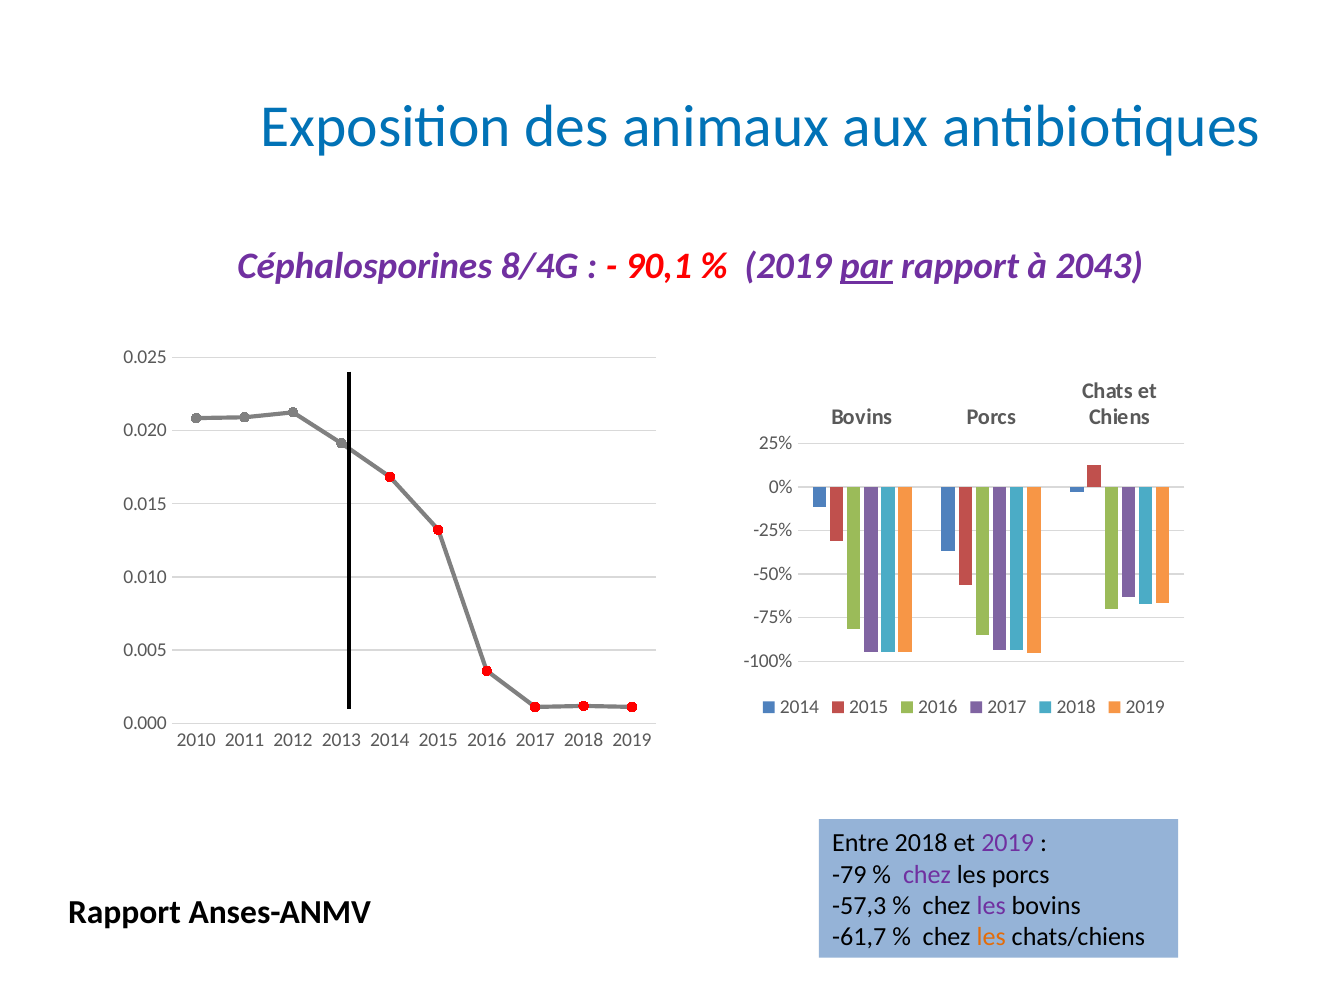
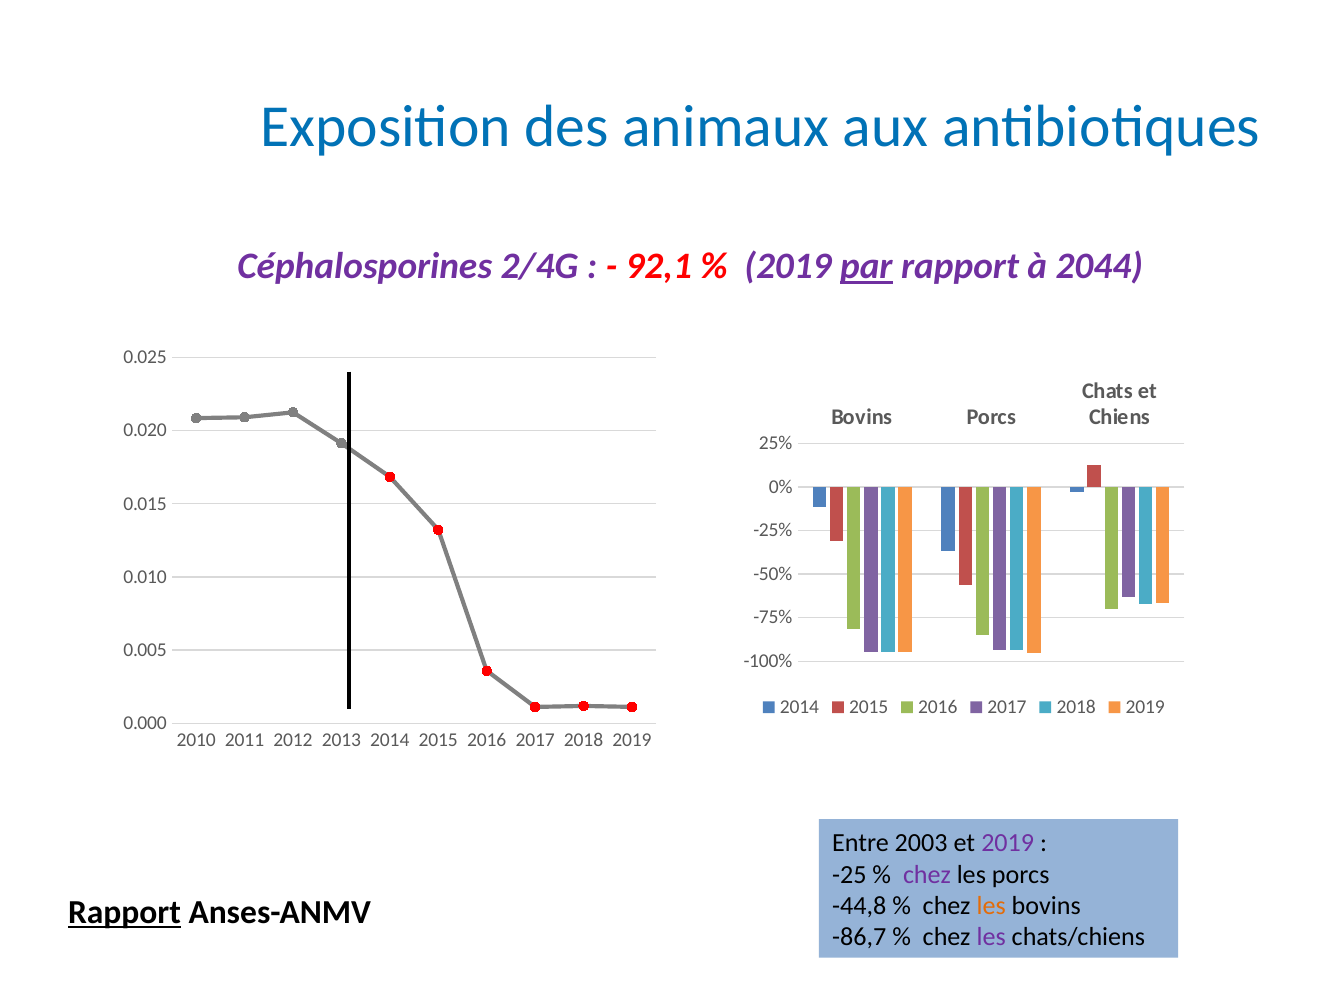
8/4G: 8/4G -> 2/4G (539, 267)
90,1: 90,1 -> 92,1 (659, 267)
2043: 2043 -> 2044 (1099, 267)
Entre 2018: 2018 -> 2003 (921, 844)
-79: -79 -> -25 (849, 875)
-57,3: -57,3 -> -44,8 (859, 906)
les colour: purple -> orange (991, 906)
Rapport underline: none -> present (124, 913)
-61,7: -61,7 -> -86,7 (859, 938)
les colour: orange -> purple (991, 938)
